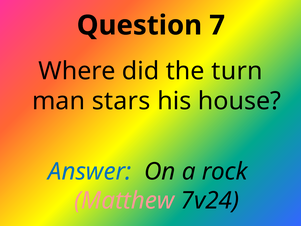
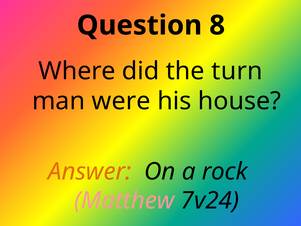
7: 7 -> 8 (217, 25)
stars: stars -> were (121, 101)
Answer colour: blue -> orange (90, 171)
